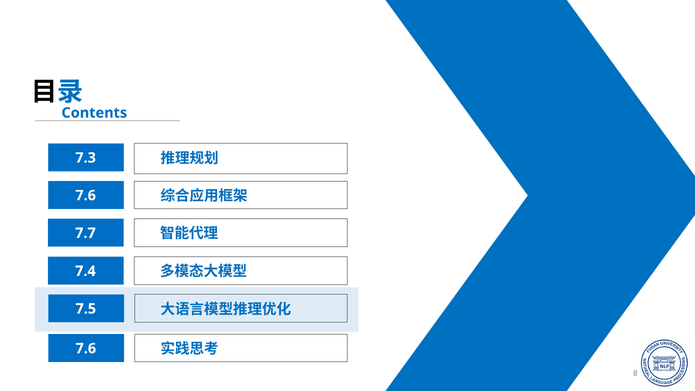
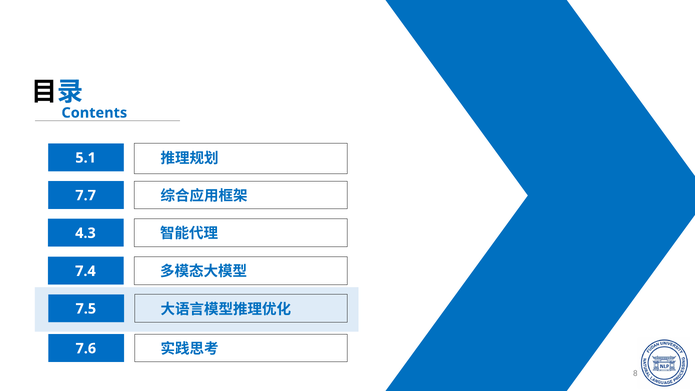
7.3: 7.3 -> 5.1 (86, 158)
7.6: 7.6 -> 7.7 (86, 195)
7.7: 7.7 -> 4.3 (85, 233)
